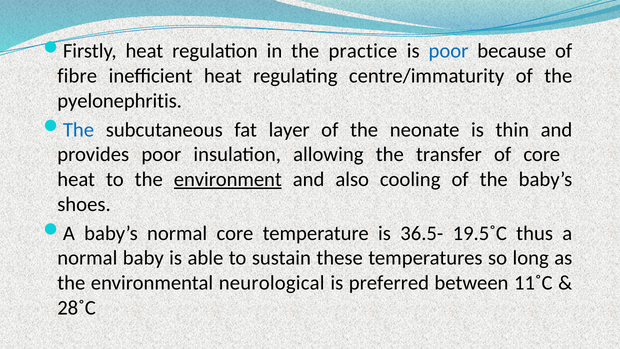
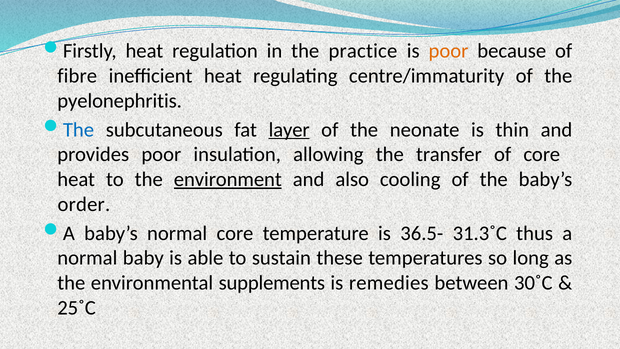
poor colour: blue -> orange (448, 51)
layer underline: none -> present (289, 130)
shoes: shoes -> order (84, 204)
19.5˚C: 19.5˚C -> 31.3˚C (480, 233)
neurological: neurological -> supplements (272, 283)
preferred: preferred -> remedies (389, 283)
11˚C: 11˚C -> 30˚C (533, 283)
28˚C: 28˚C -> 25˚C (77, 308)
